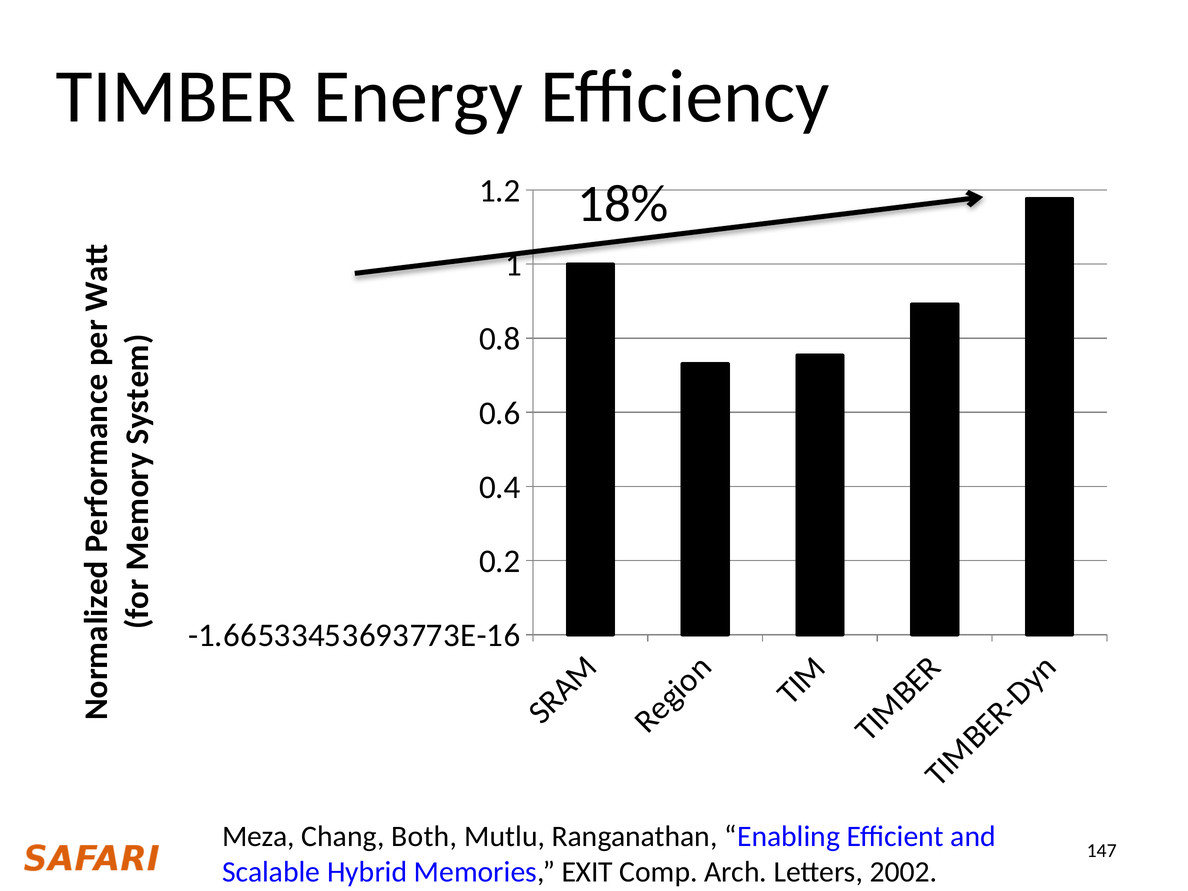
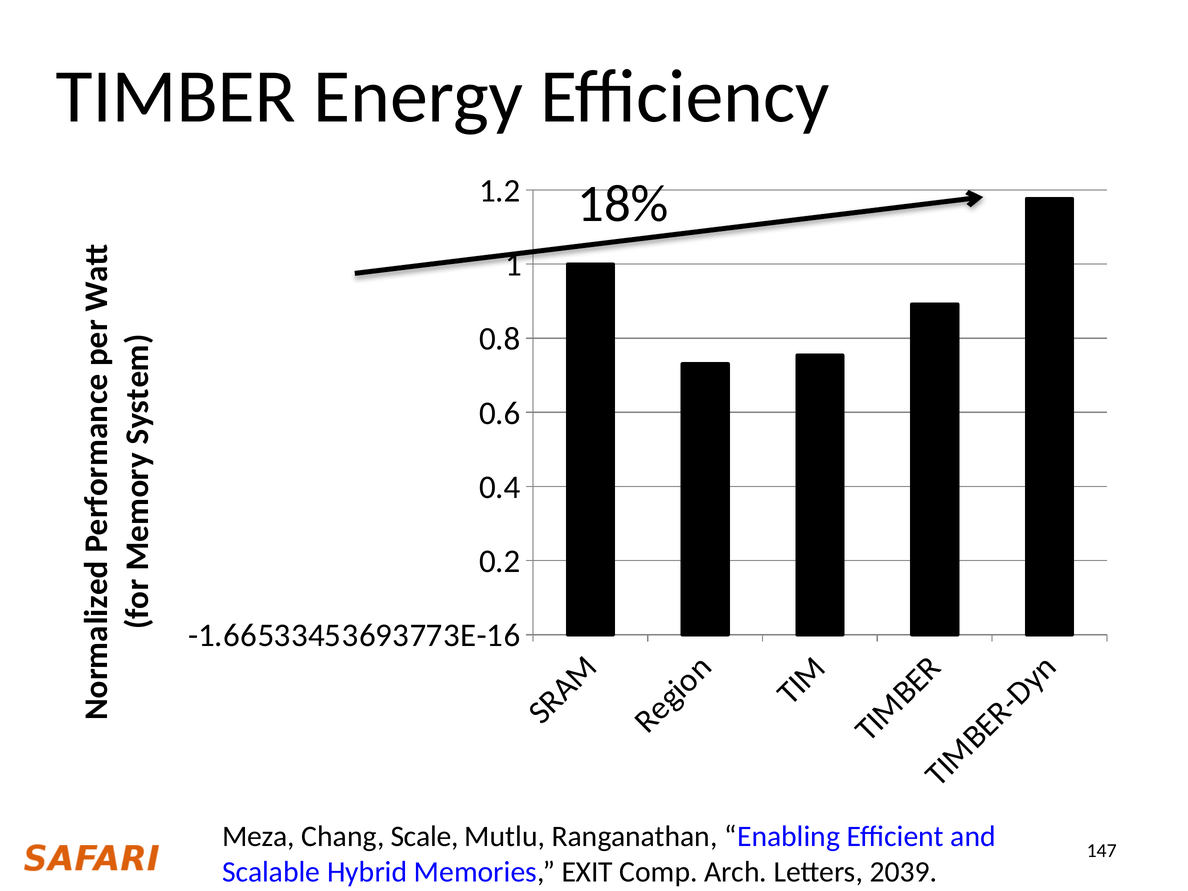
Both: Both -> Scale (424, 836)
2002: 2002 -> 2039 (903, 872)
